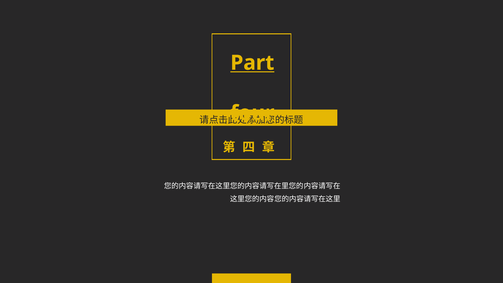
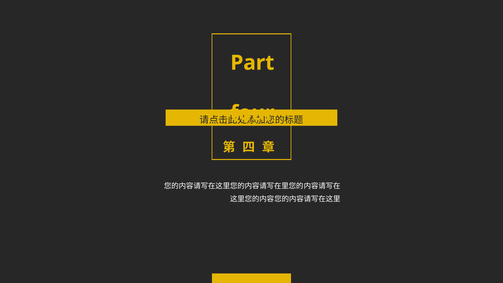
Part underline: present -> none (252, 63)
